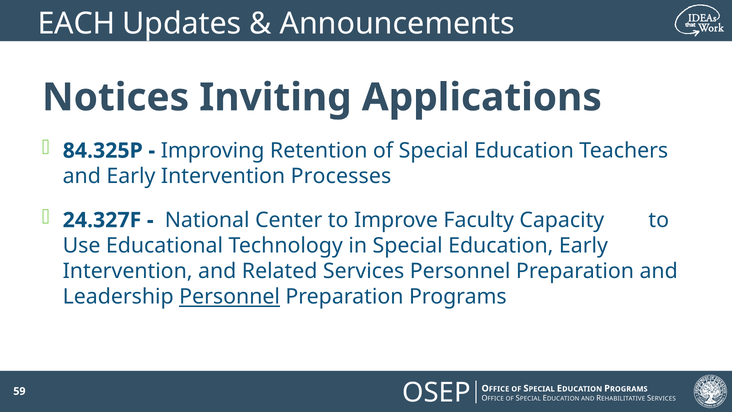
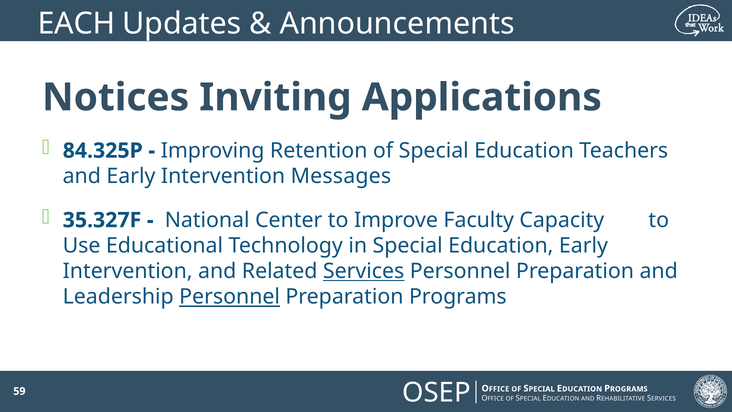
Processes: Processes -> Messages (341, 176)
24.327F: 24.327F -> 35.327F (102, 220)
Services underline: none -> present (364, 271)
